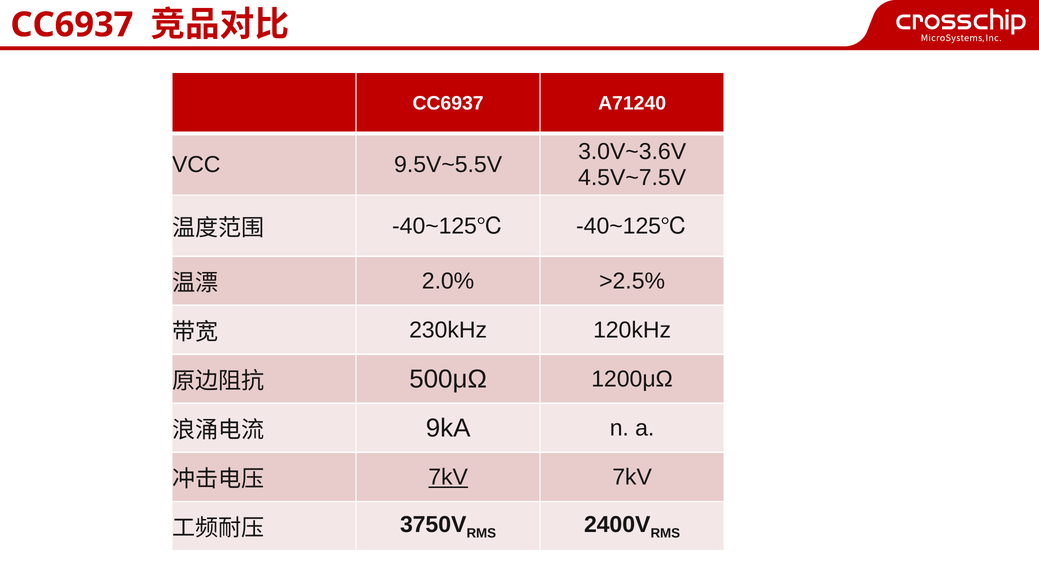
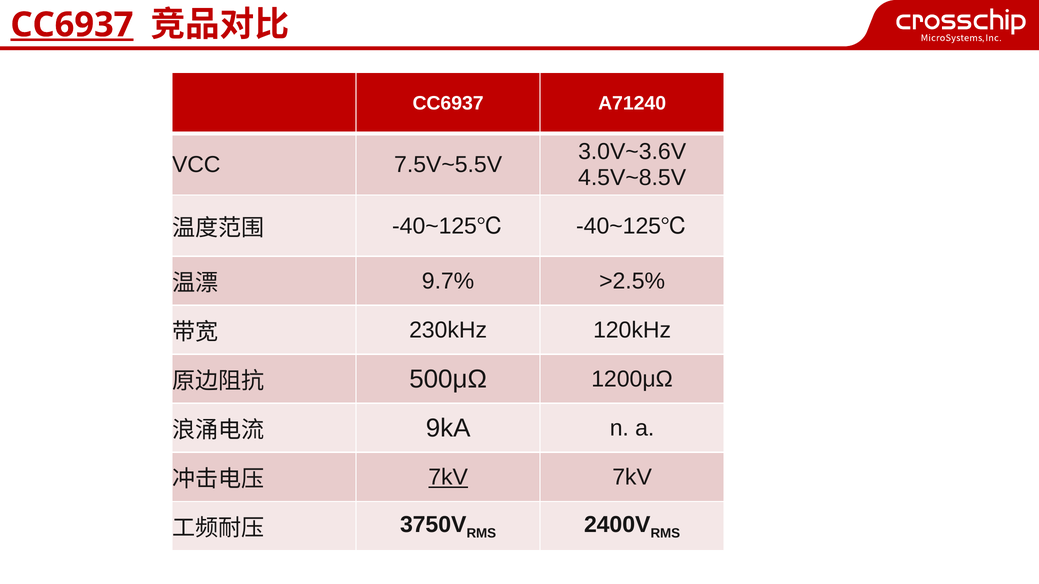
CC6937 underline: none -> present (72, 25)
9.5V~5.5V: 9.5V~5.5V -> 7.5V~5.5V (448, 165)
4.5V~7.5V: 4.5V~7.5V -> 4.5V~8.5V (632, 178)
2.0%: 2.0% -> 9.7% (448, 281)
